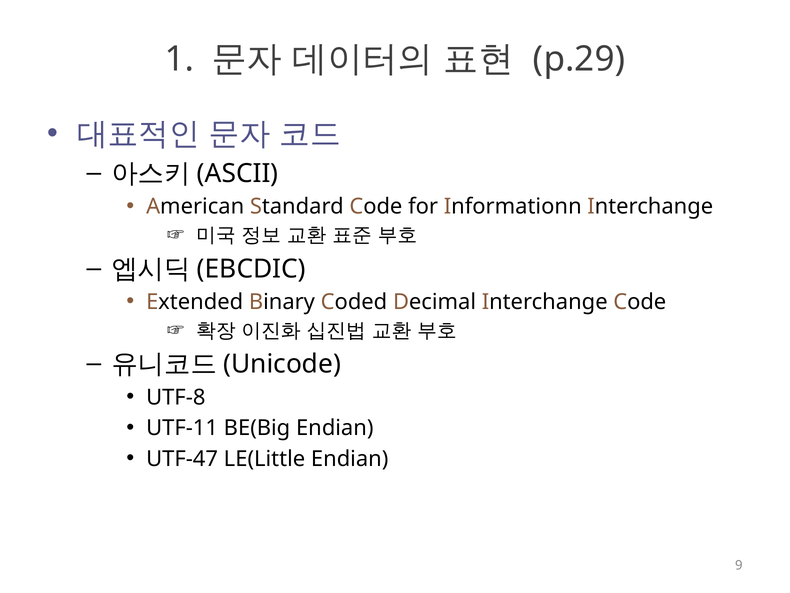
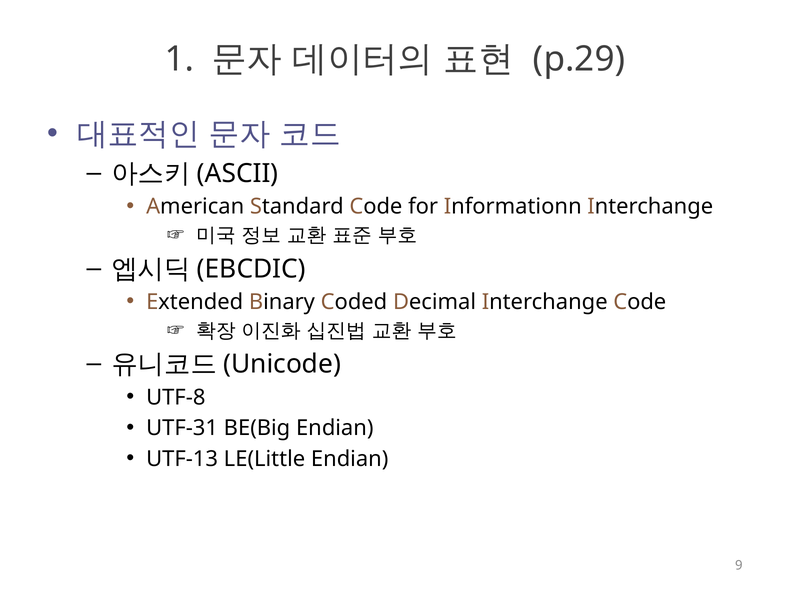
UTF-11: UTF-11 -> UTF-31 (182, 428)
UTF-47: UTF-47 -> UTF-13 (182, 458)
